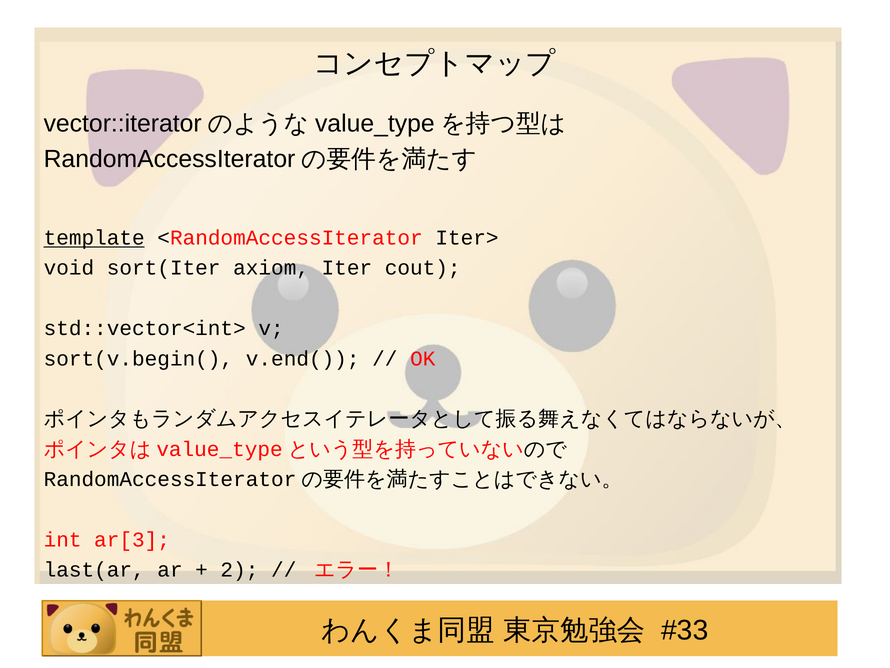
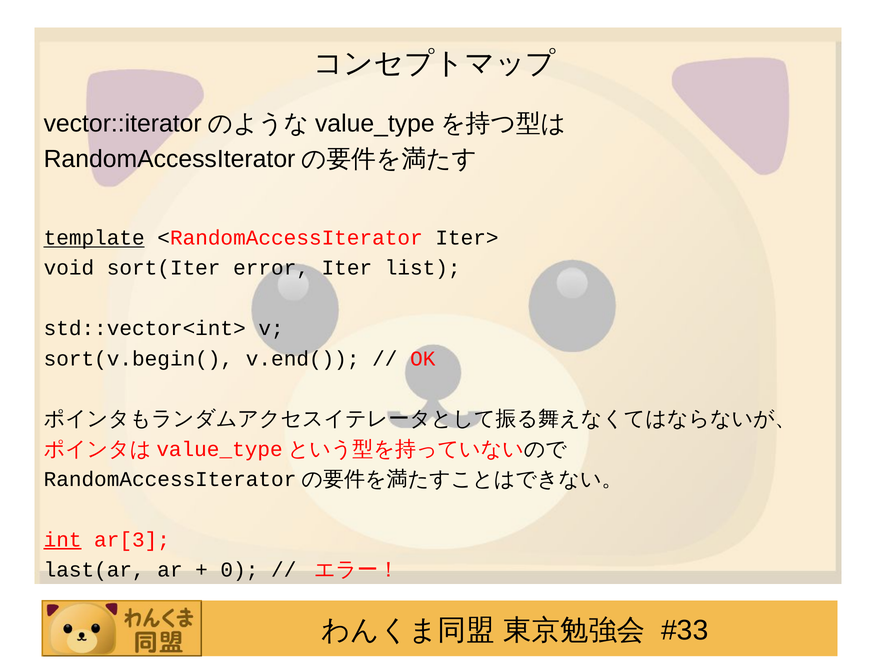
axiom: axiom -> error (271, 268)
cout: cout -> list (423, 268)
int underline: none -> present (63, 539)
2: 2 -> 0 (239, 570)
